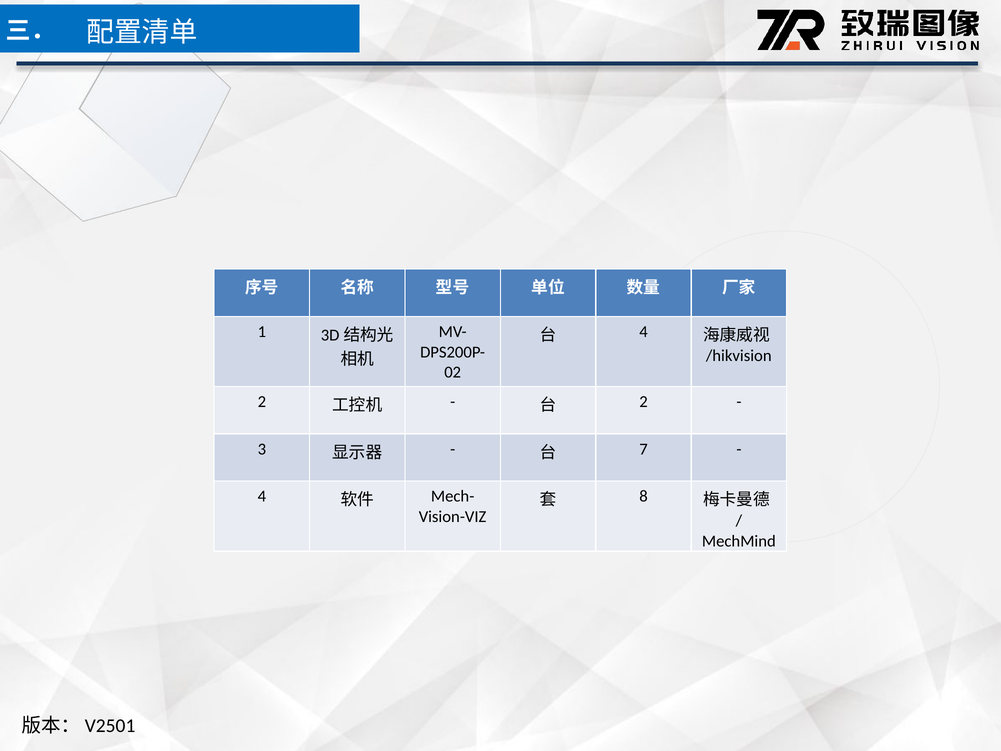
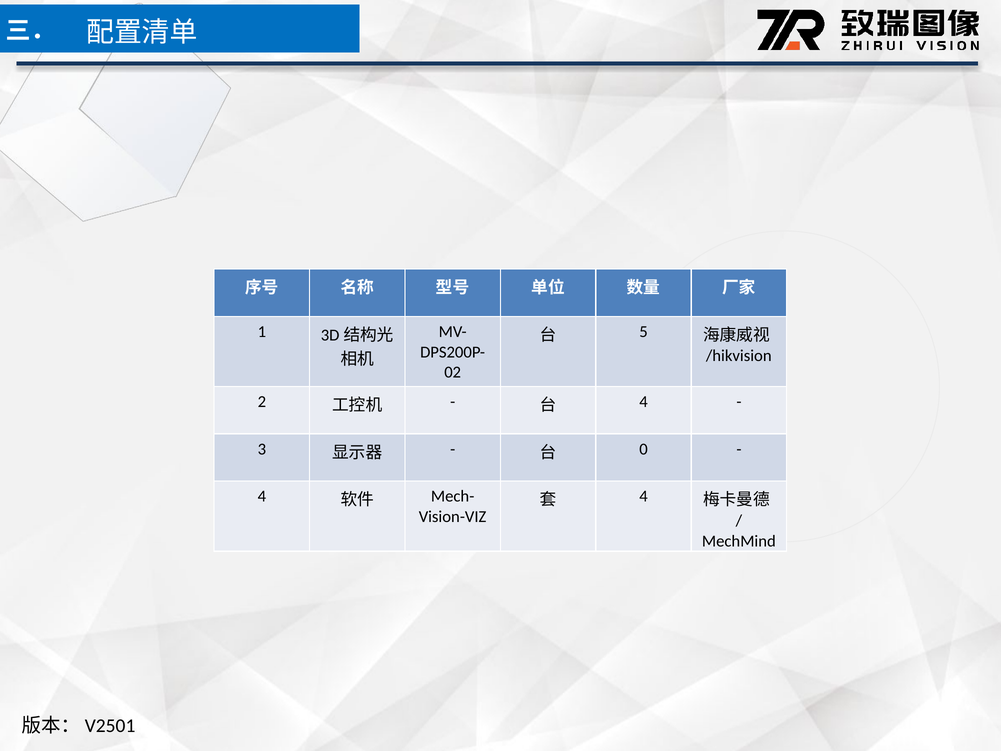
4: 4 -> 5 (644, 332)
2: 2 -> 4 (644, 402)
7: 7 -> 0 (644, 449)
8: 8 -> 4 (644, 496)
